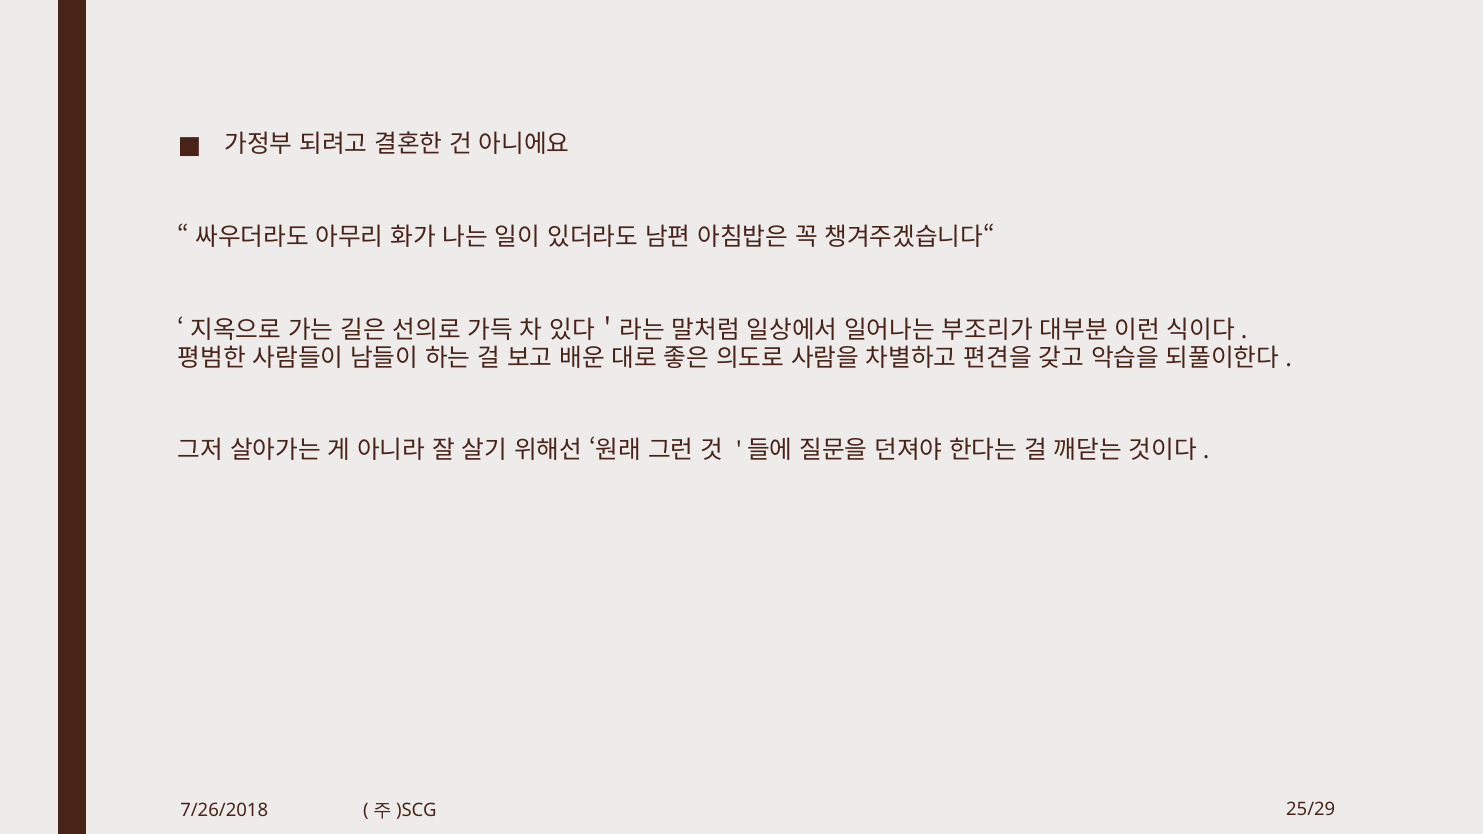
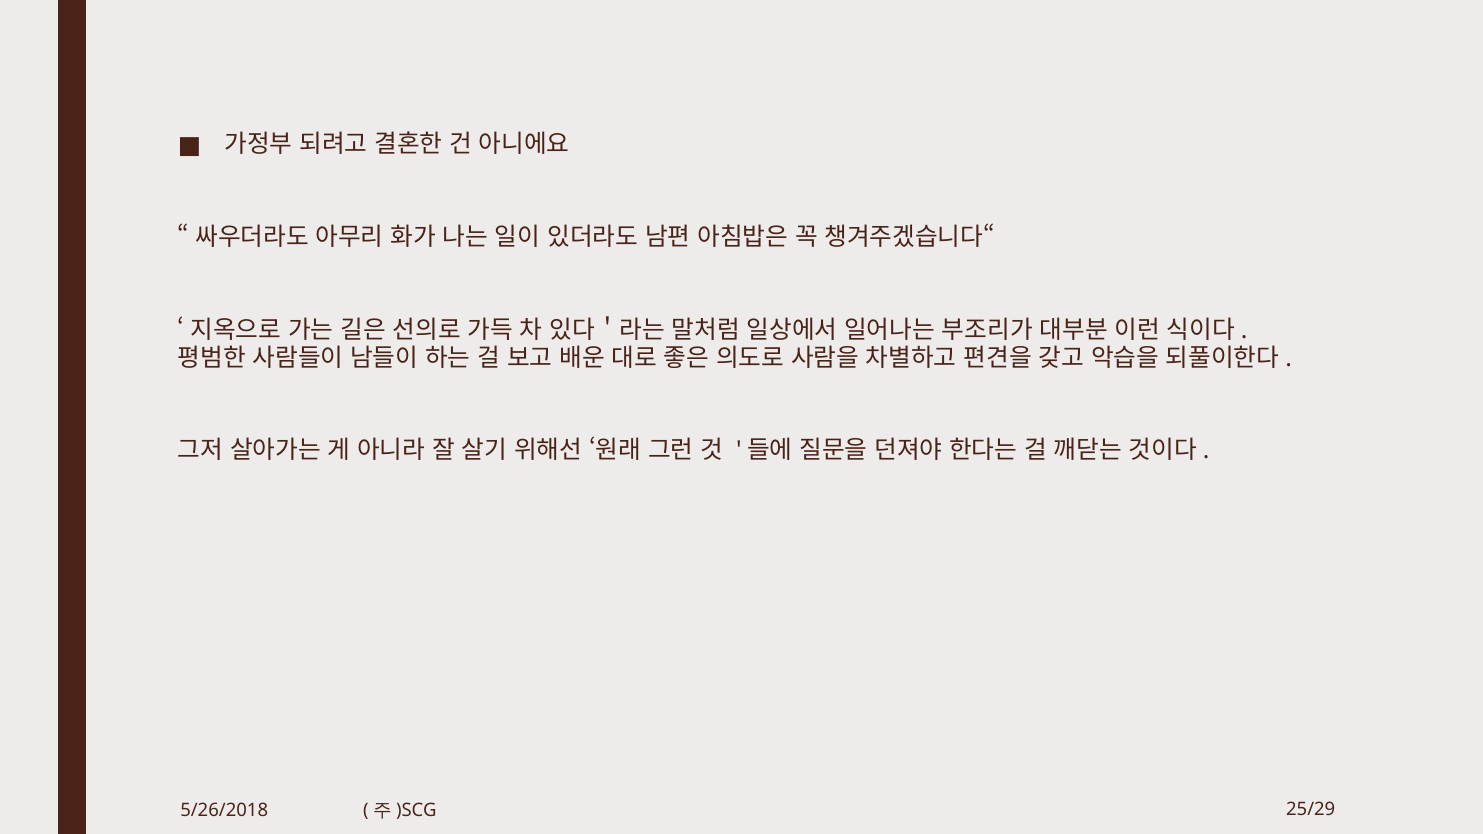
7/26/2018: 7/26/2018 -> 5/26/2018 (224, 811)
